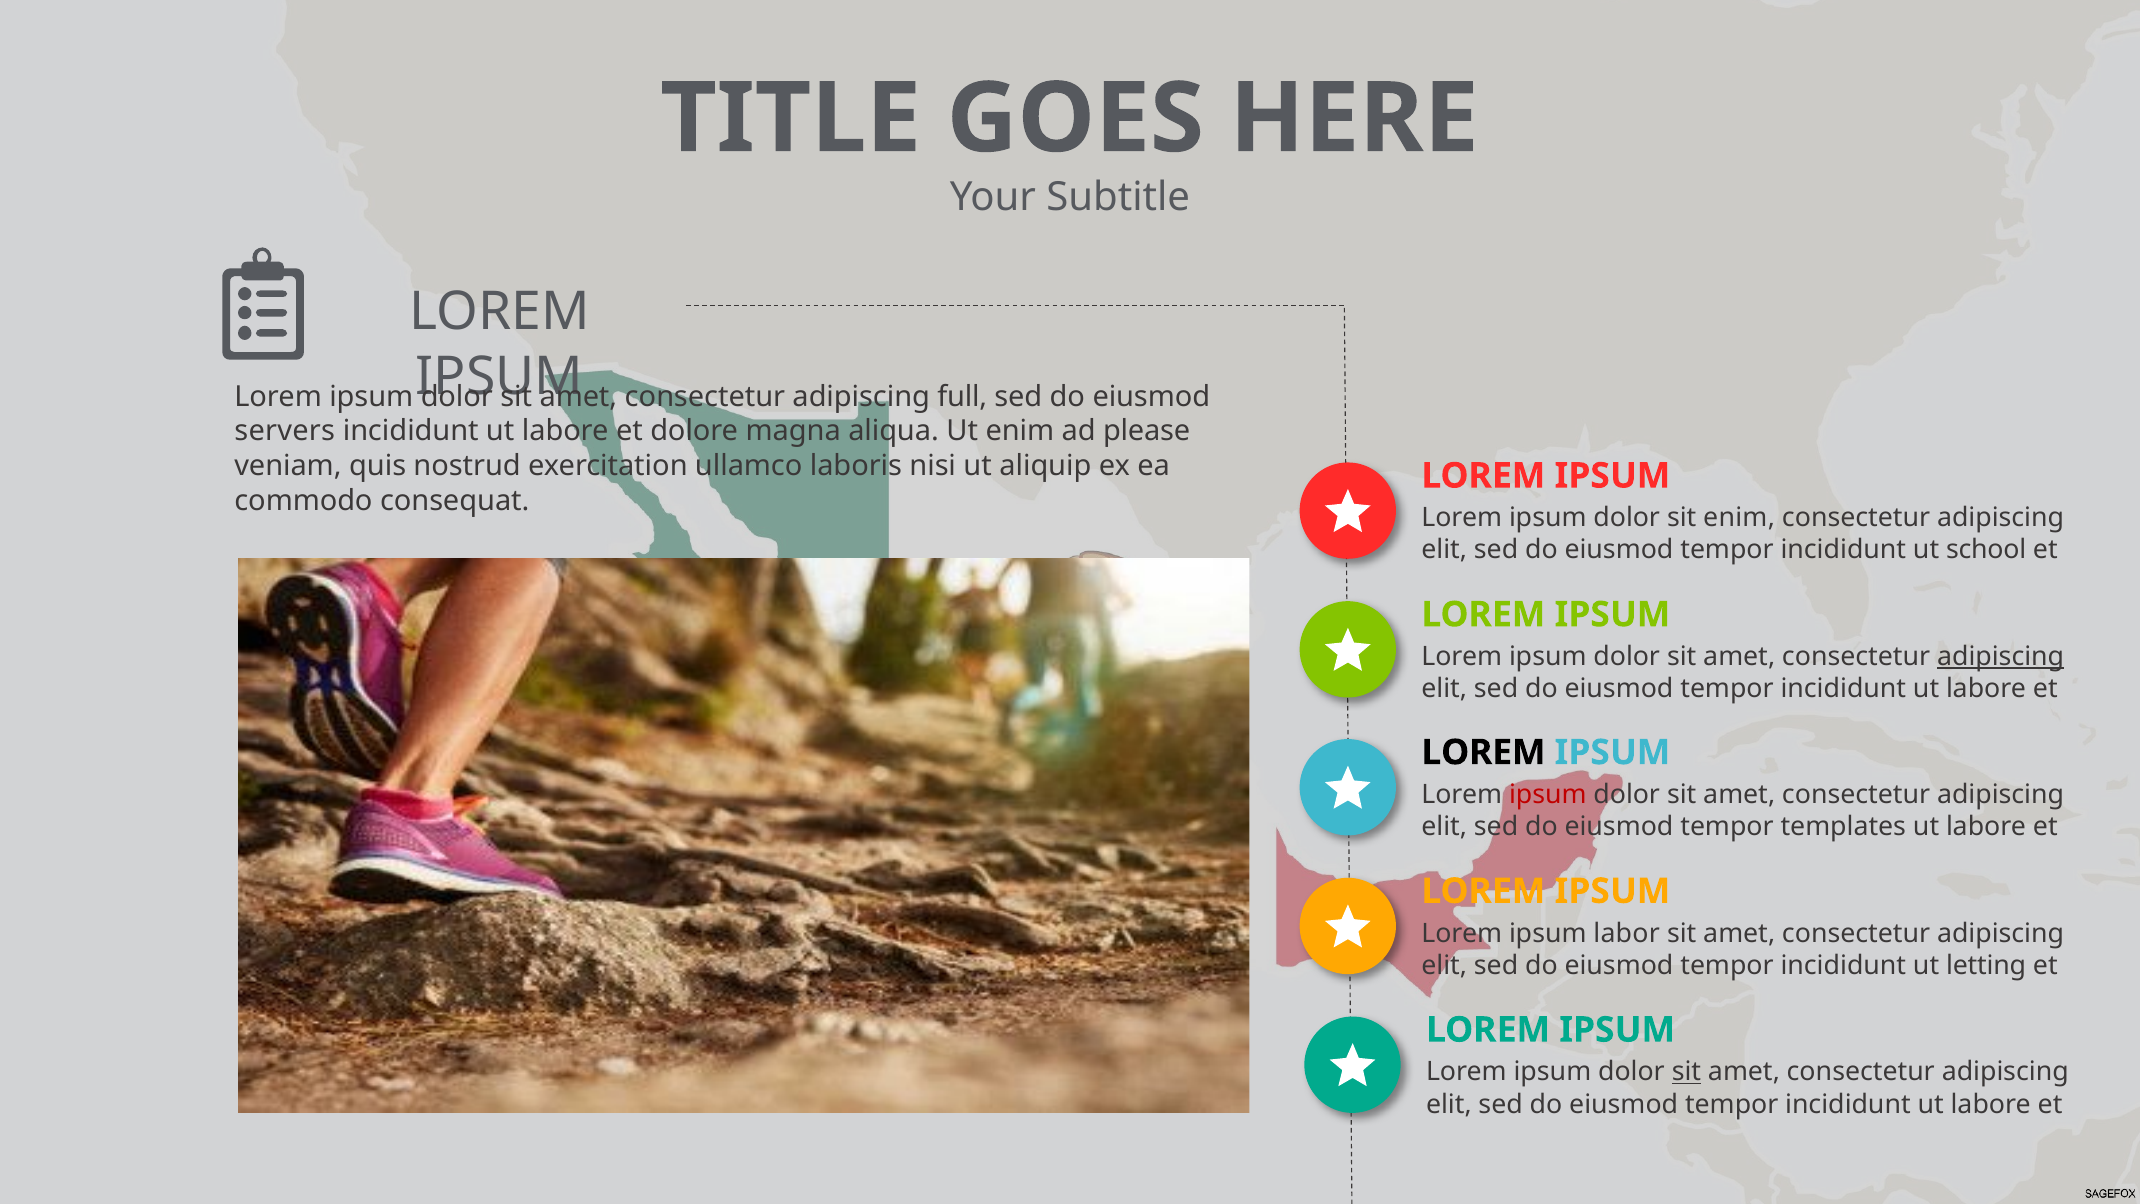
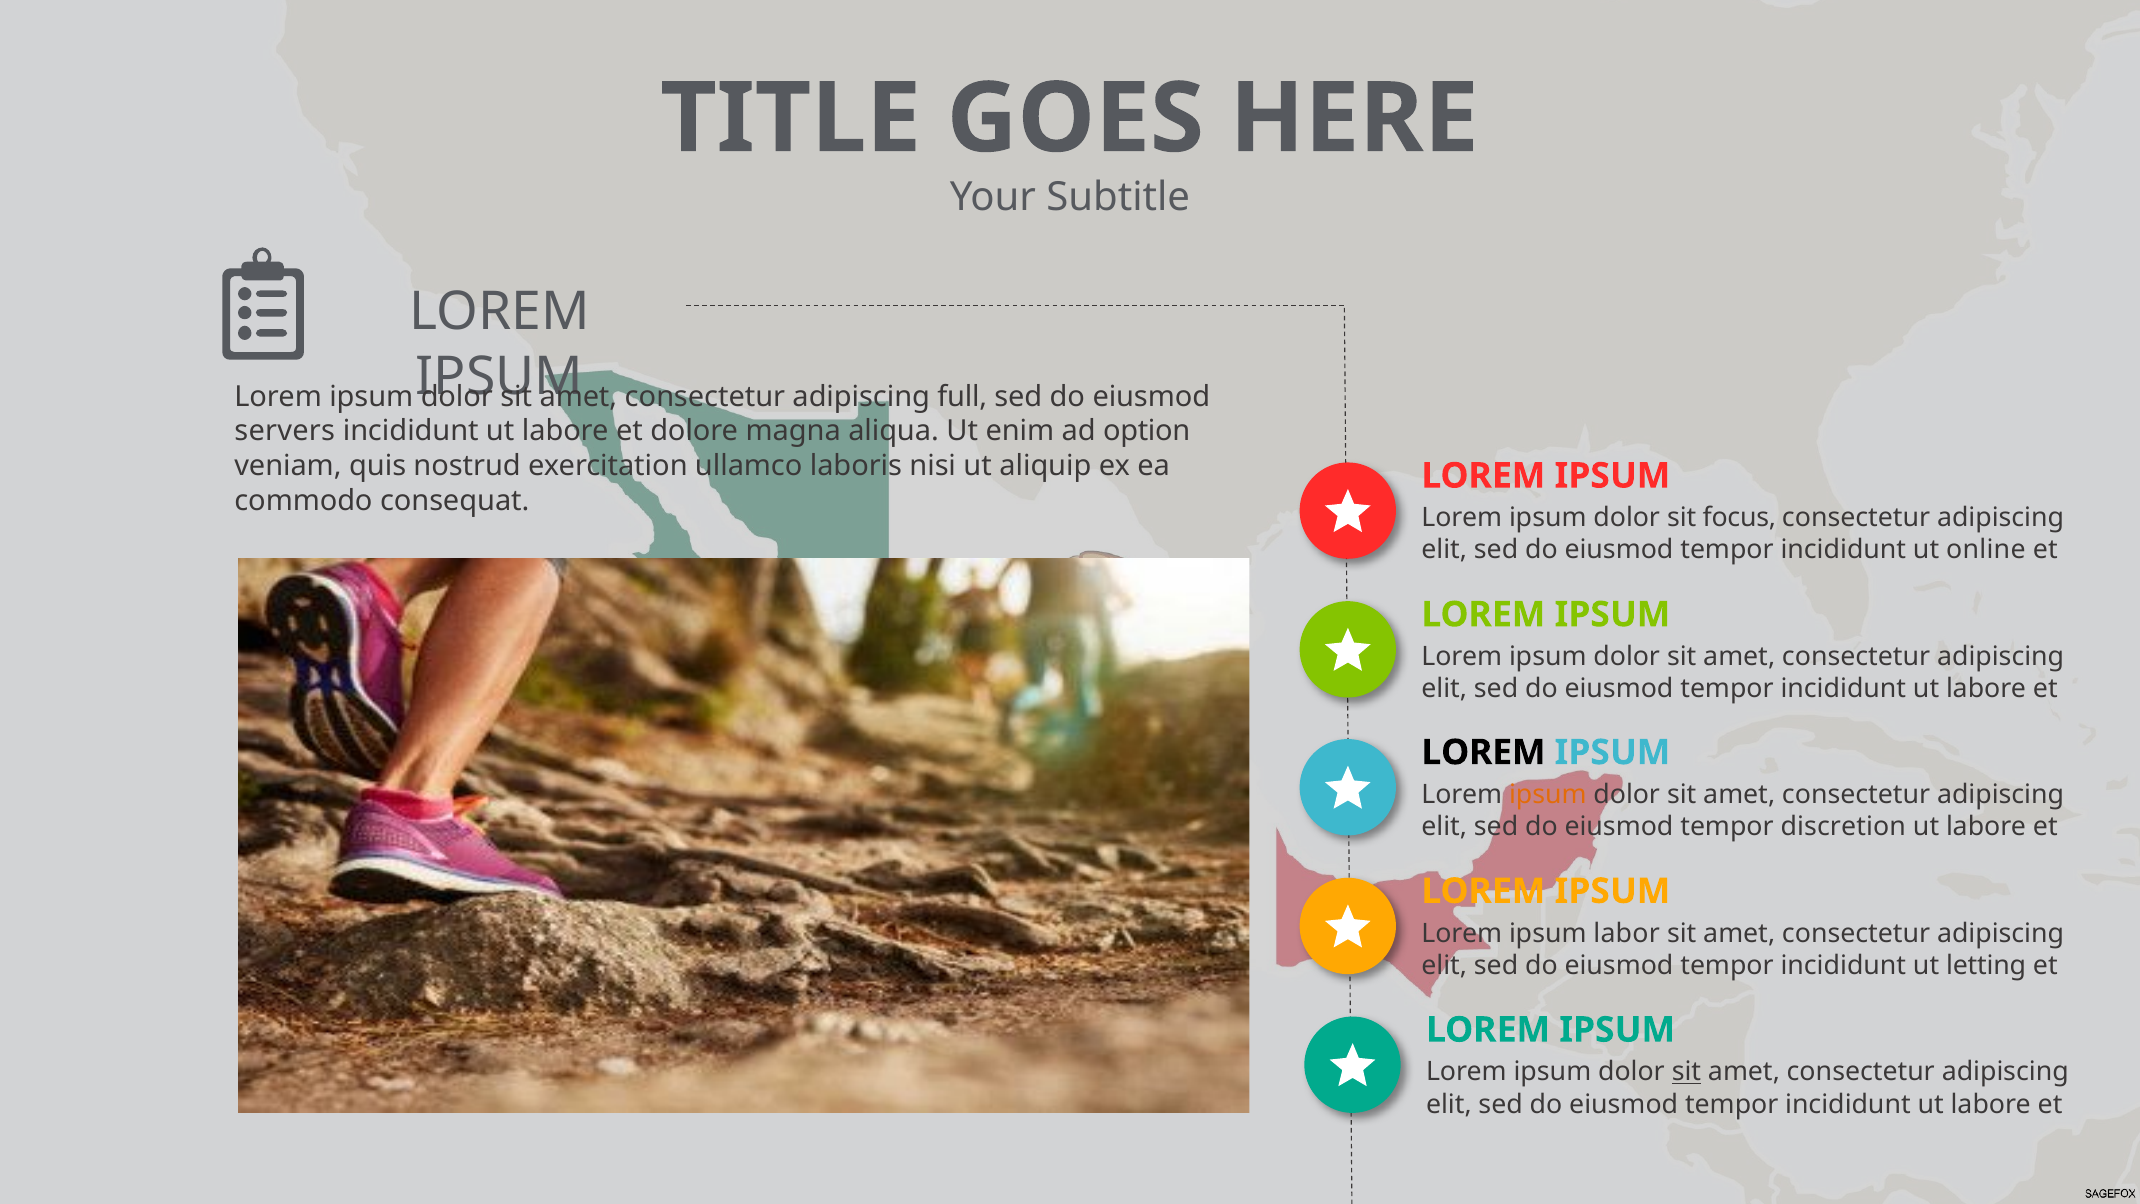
please: please -> option (1147, 431)
sit enim: enim -> focus (1739, 518)
school: school -> online (1986, 550)
adipiscing underline: present -> none (2001, 657)
ipsum colour: red -> orange (1548, 794)
templates: templates -> discretion (1843, 827)
